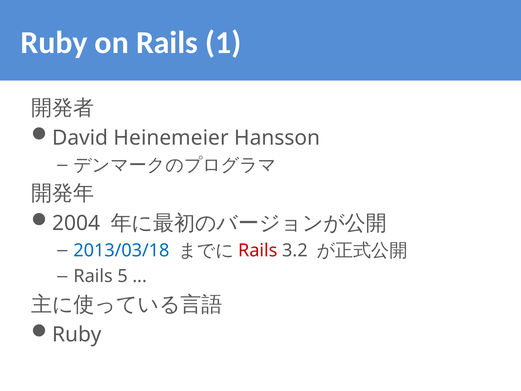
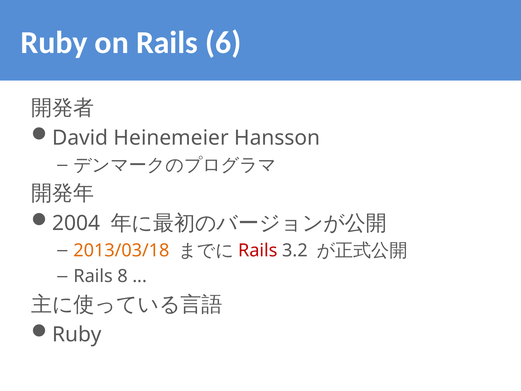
1: 1 -> 6 (223, 42)
2013/03/18 colour: blue -> orange (122, 250)
5: 5 -> 8 (123, 276)
